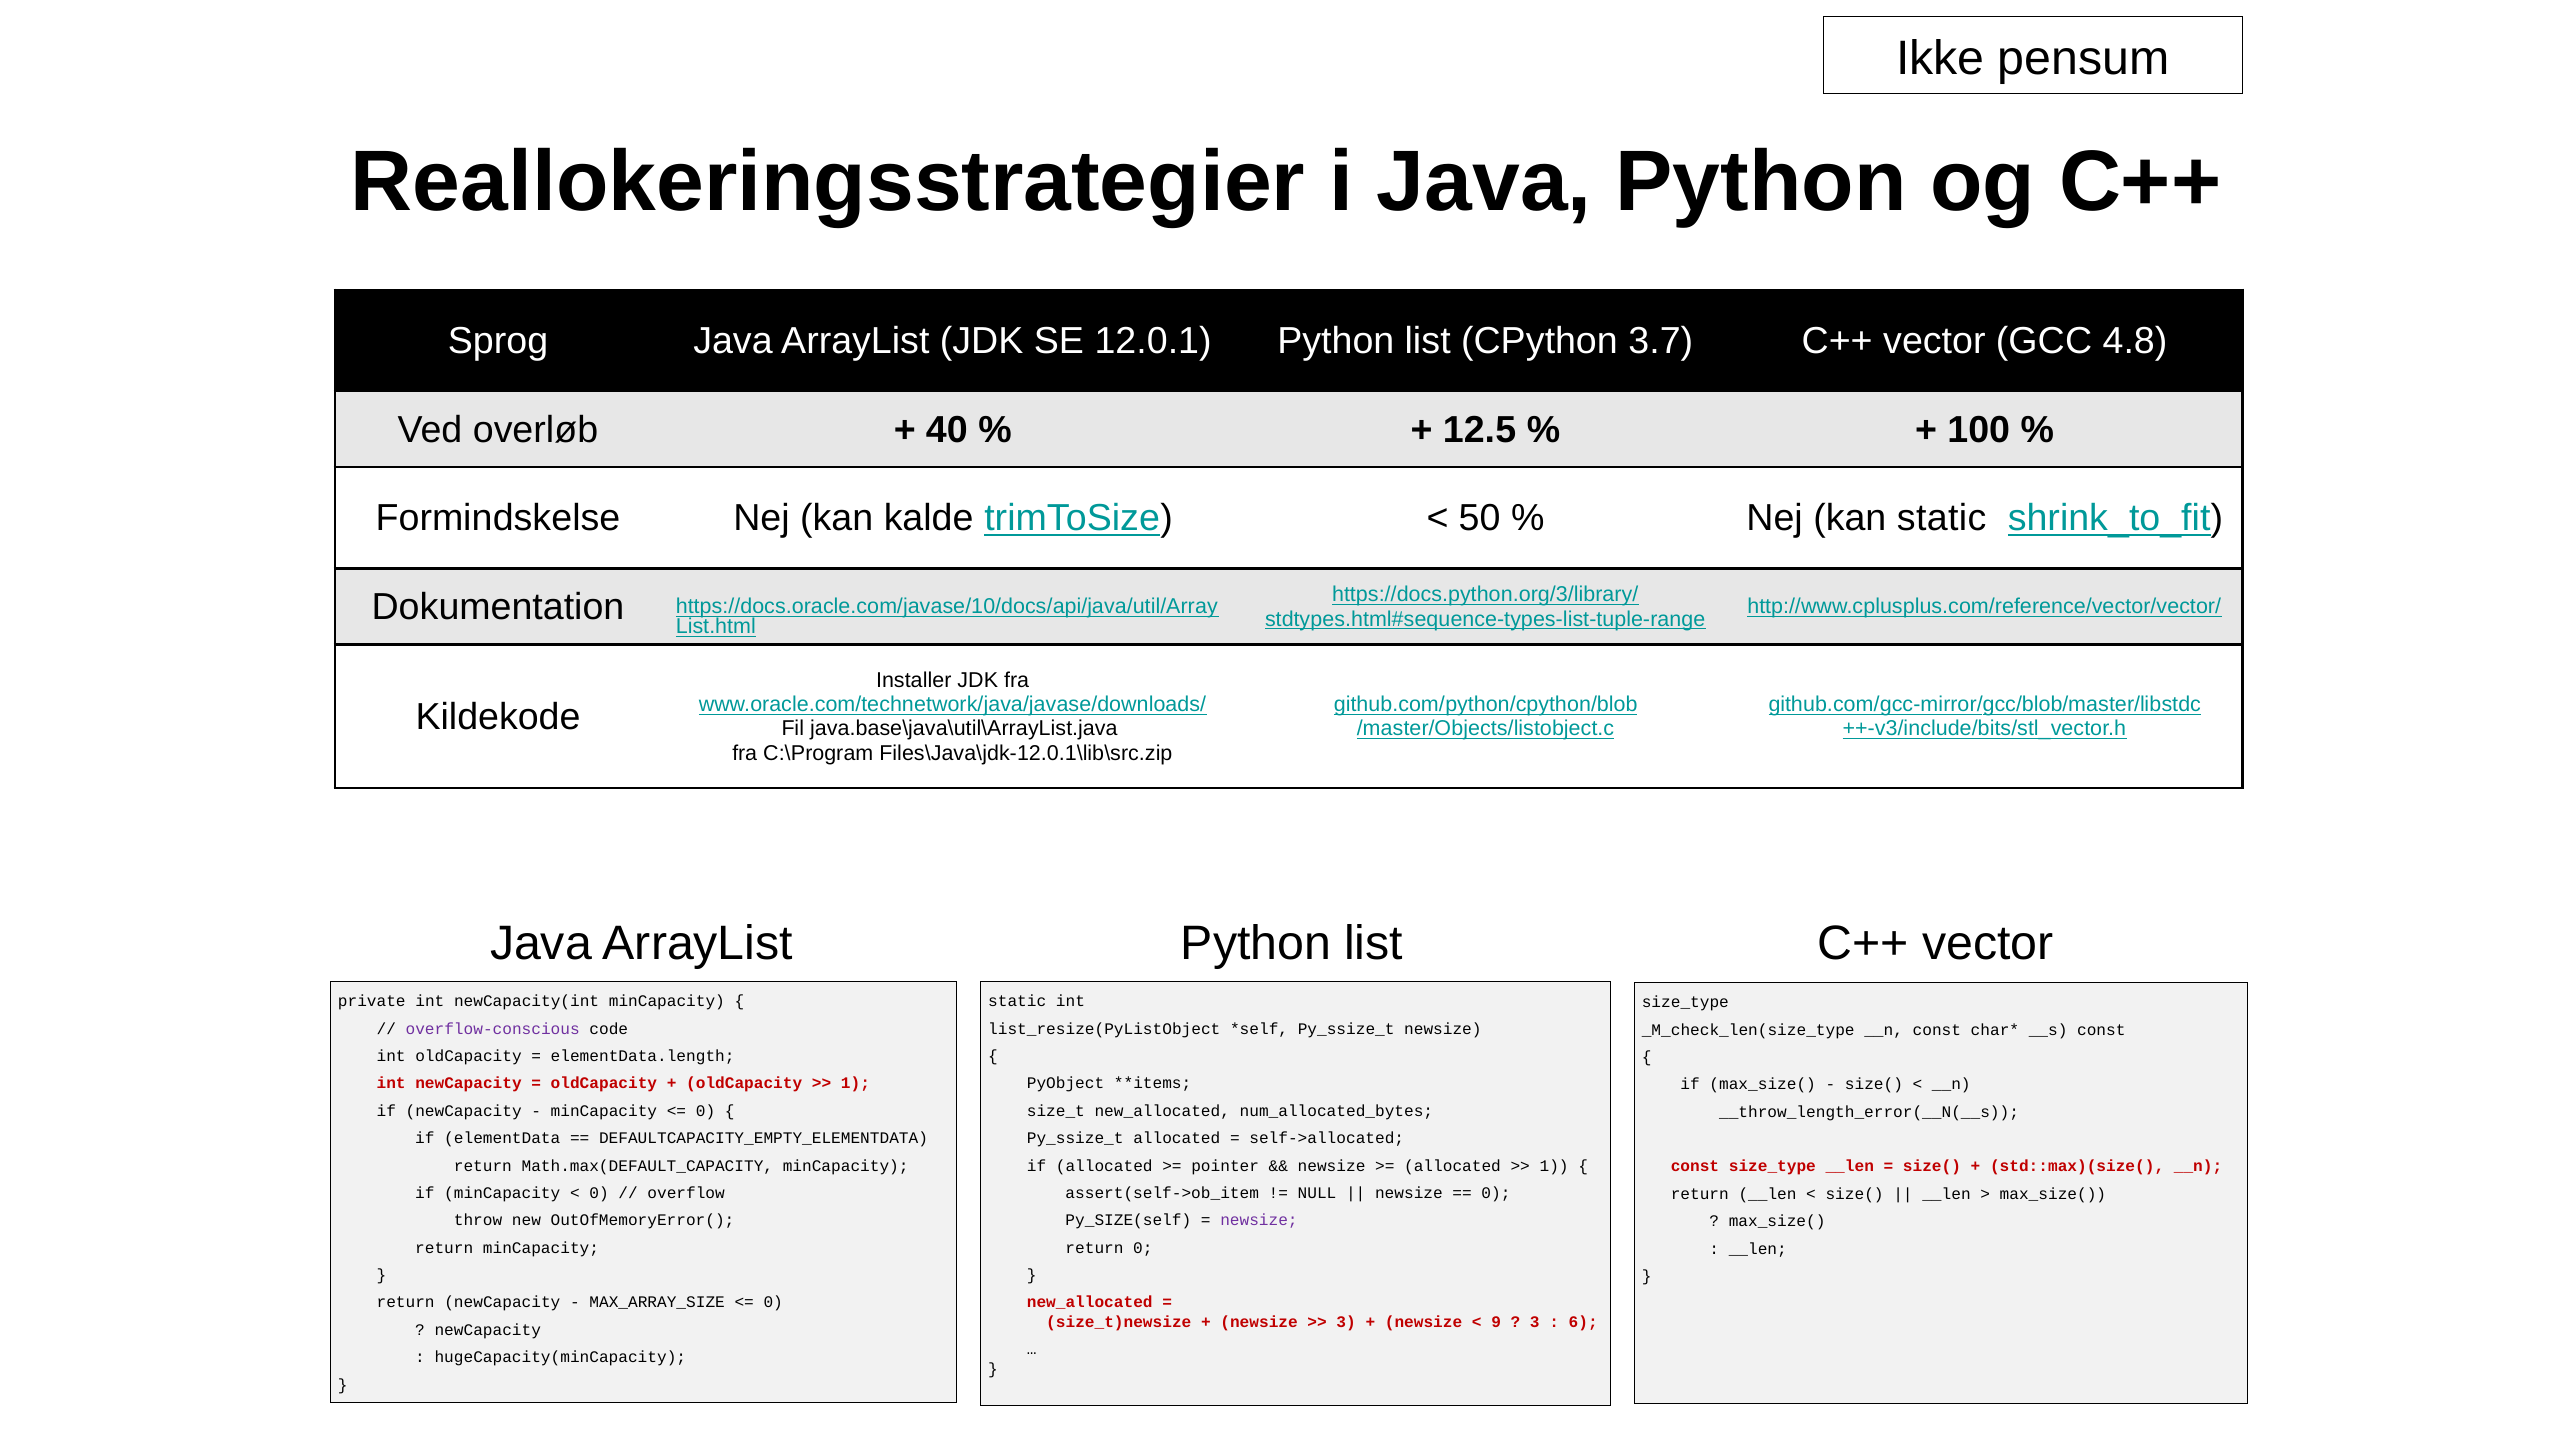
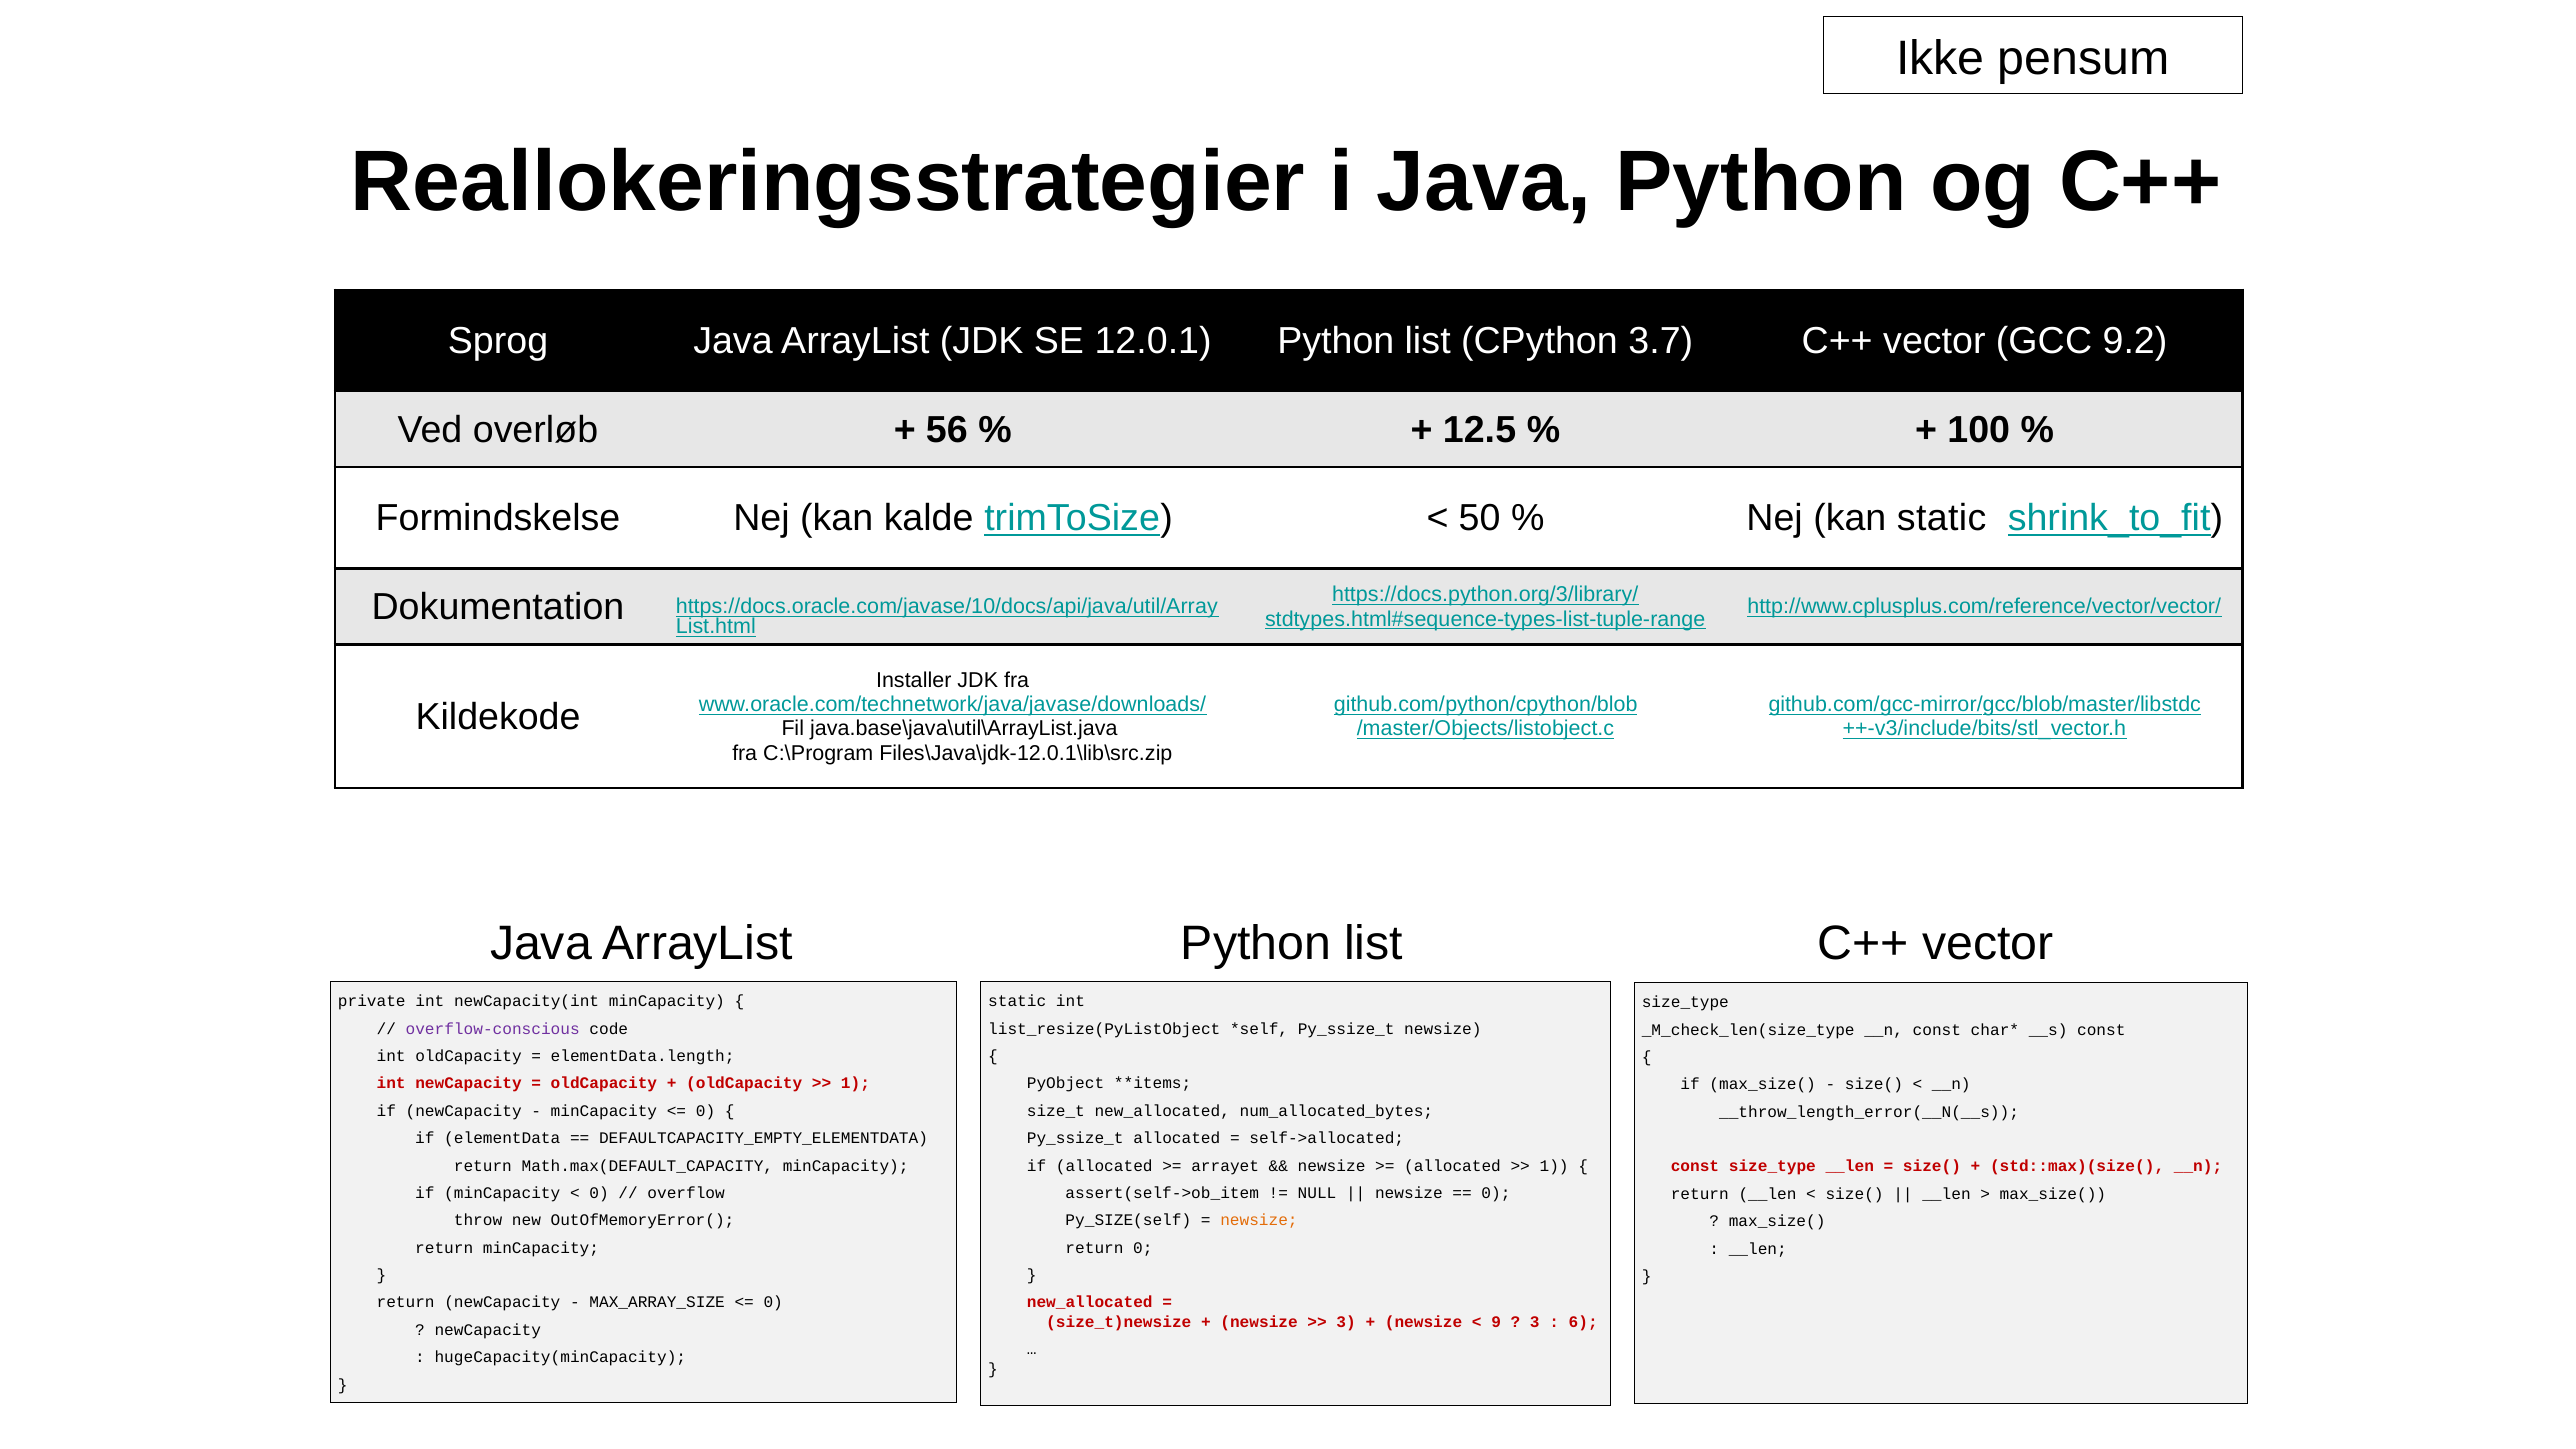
4.8: 4.8 -> 9.2 (2135, 341)
40: 40 -> 56 (947, 430)
pointer: pointer -> arrayet (1225, 1166)
newsize colour: purple -> orange (1259, 1220)
